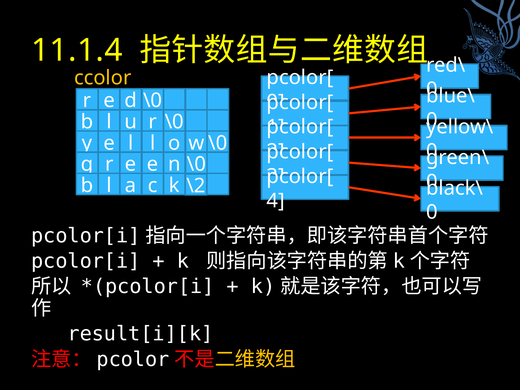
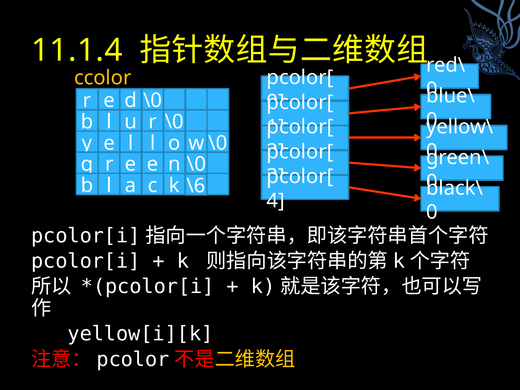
\2: \2 -> \6 (196, 186)
result[i][k: result[i][k -> yellow[i][k (140, 334)
